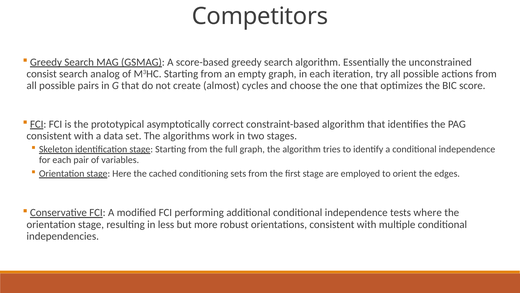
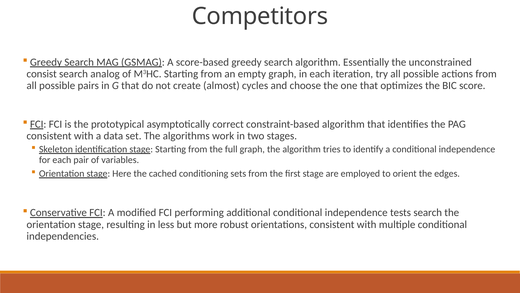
tests where: where -> search (428, 212)
